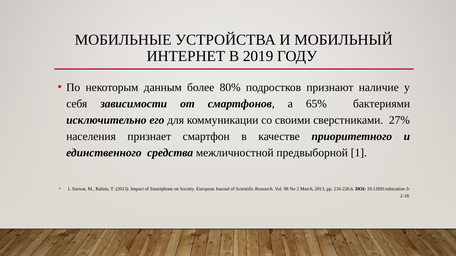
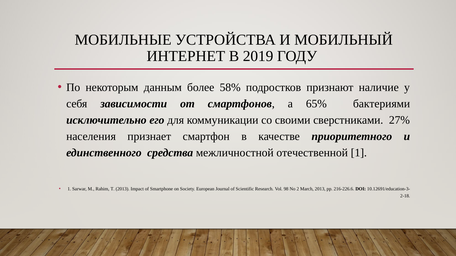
80%: 80% -> 58% (230, 87)
предвыборной: предвыборной -> отечественной (312, 153)
